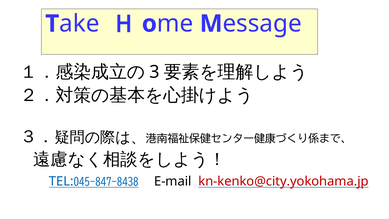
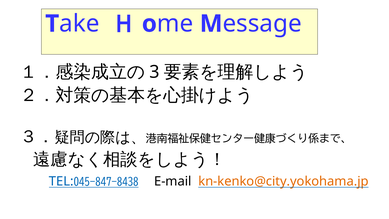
kn-kenko@city.yokohama.jp colour: red -> orange (283, 181)
